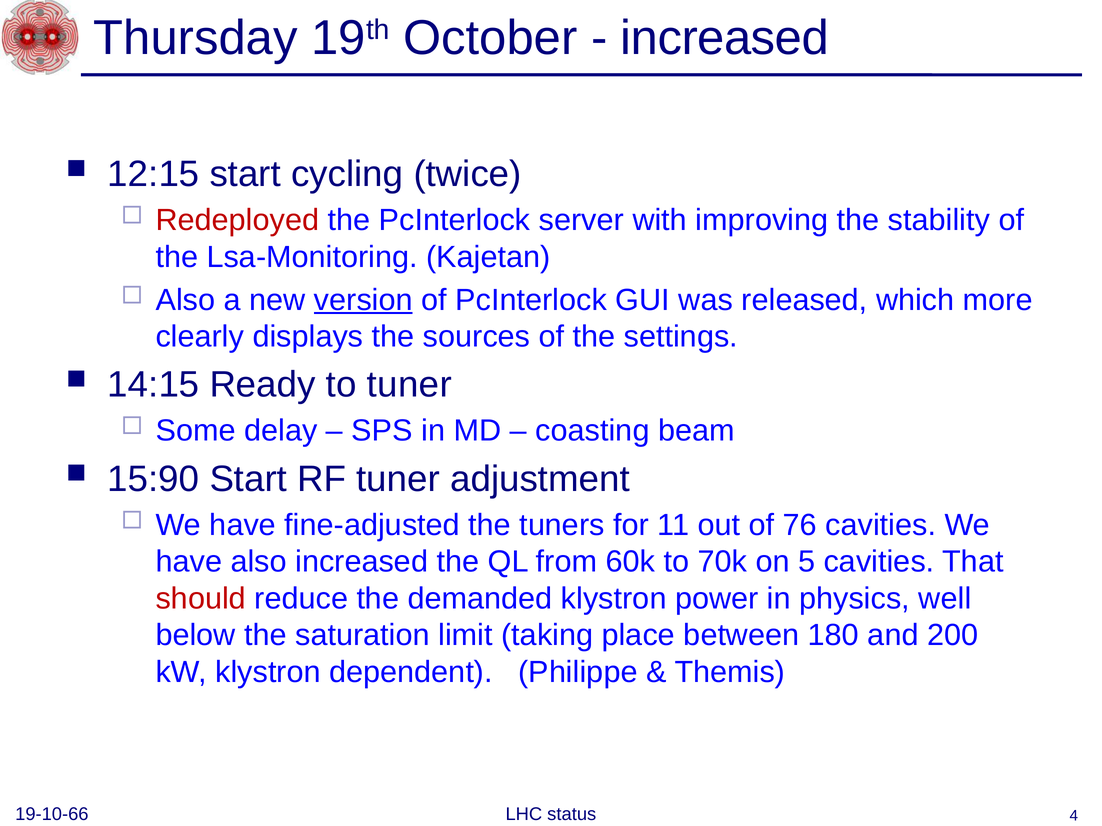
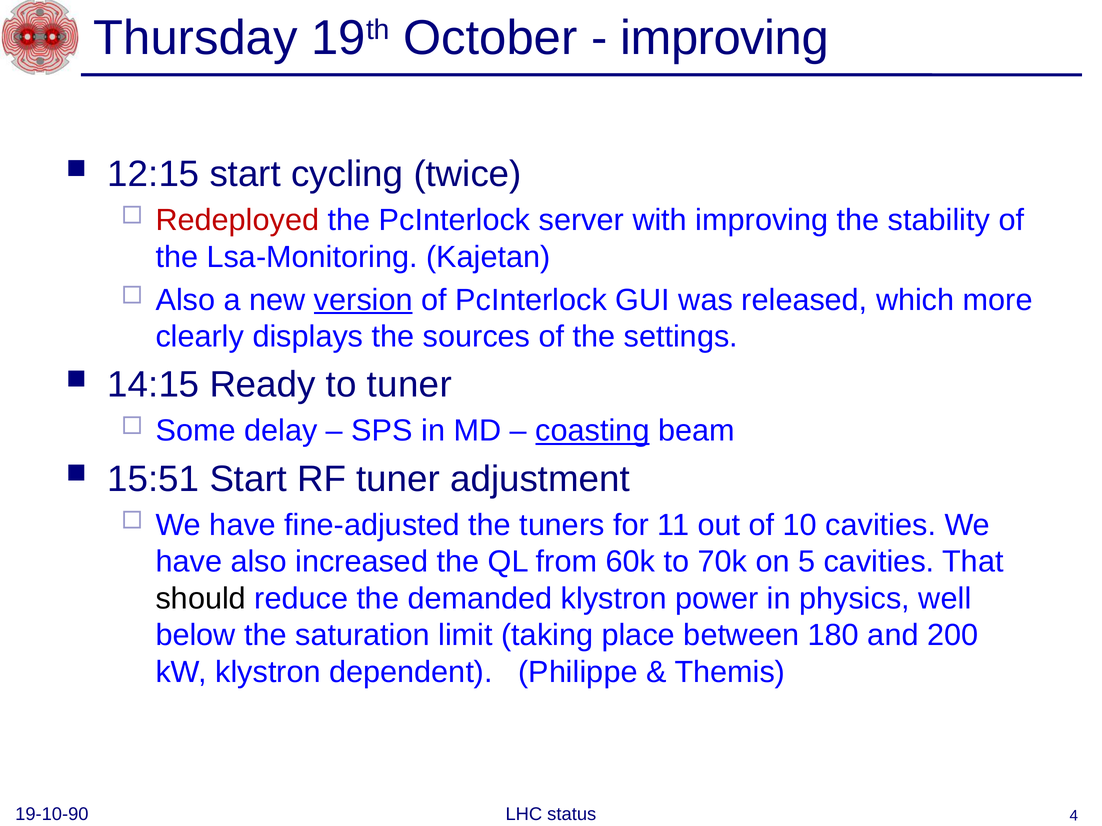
increased: increased -> improving (725, 38)
coasting underline: none -> present (592, 431)
15:90: 15:90 -> 15:51 (153, 479)
76: 76 -> 10 (800, 525)
should colour: red -> black (201, 599)
19-10-66: 19-10-66 -> 19-10-90 (52, 814)
